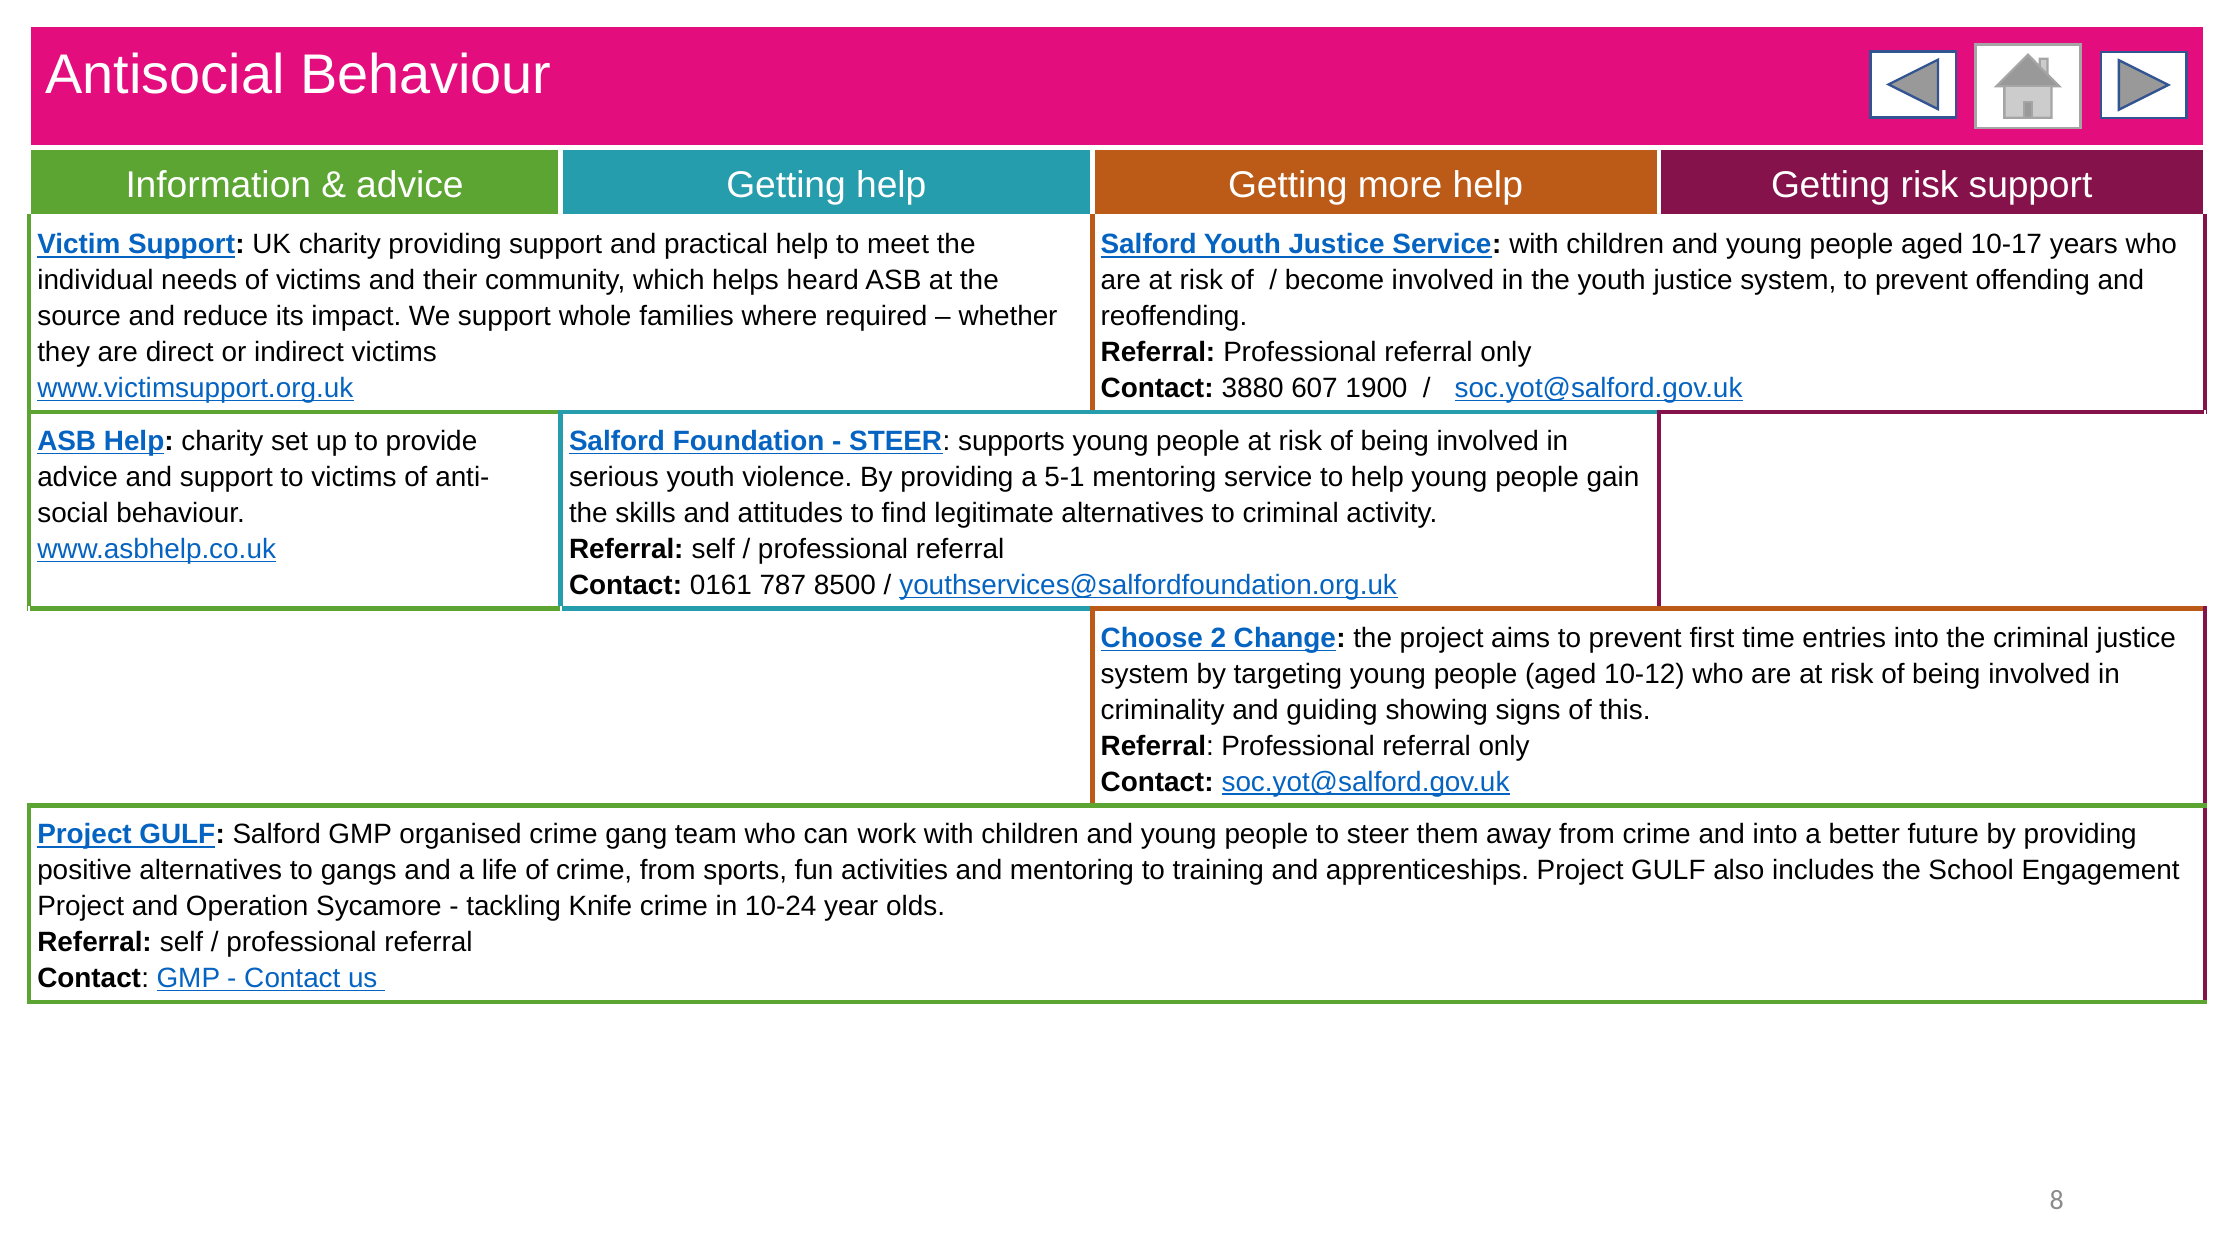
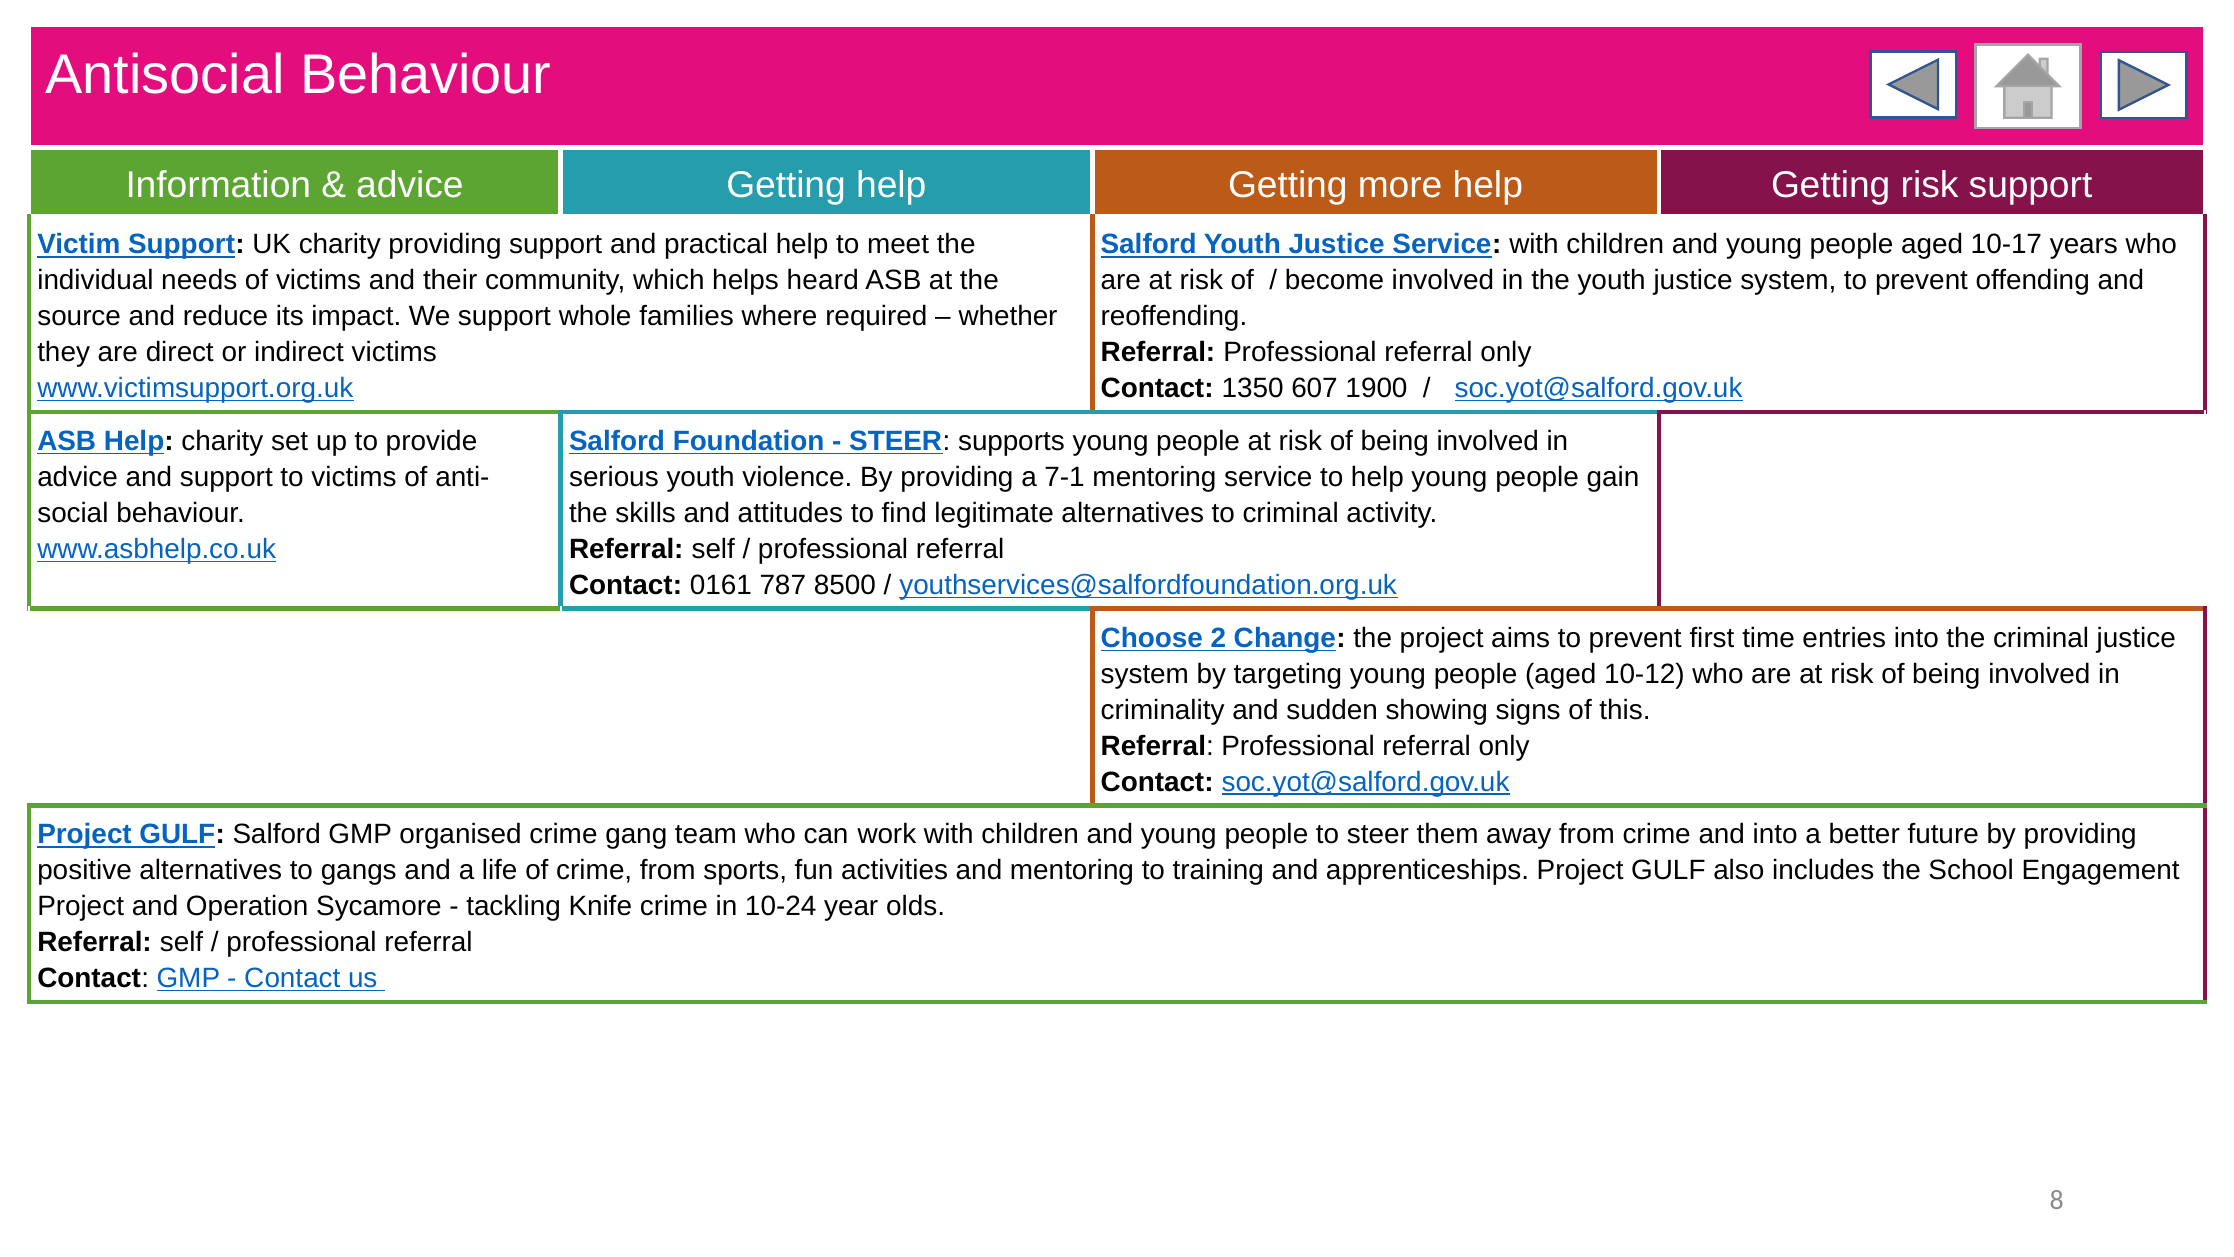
3880: 3880 -> 1350 (1253, 388)
5-1: 5-1 -> 7-1 (1065, 477)
guiding: guiding -> sudden (1332, 710)
